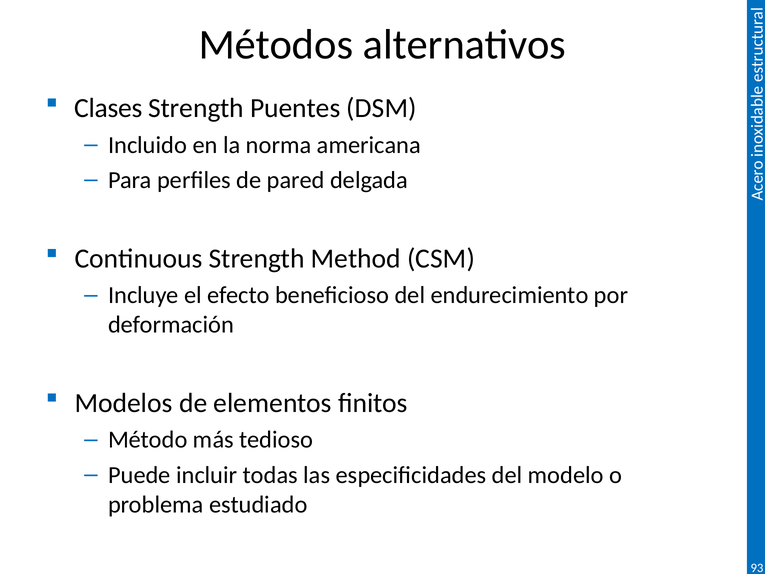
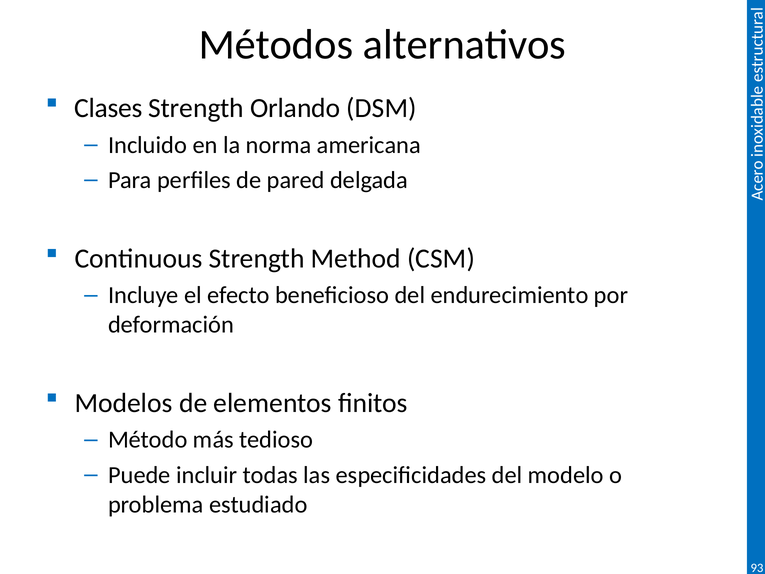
Puentes: Puentes -> Orlando (295, 108)
